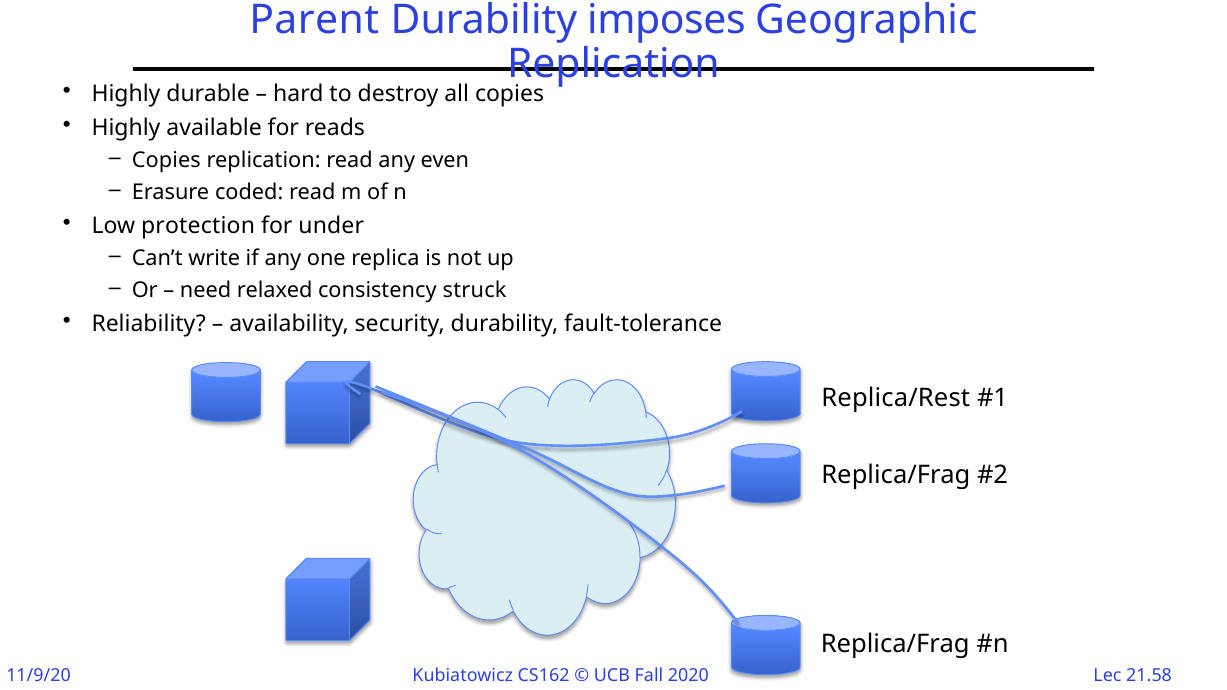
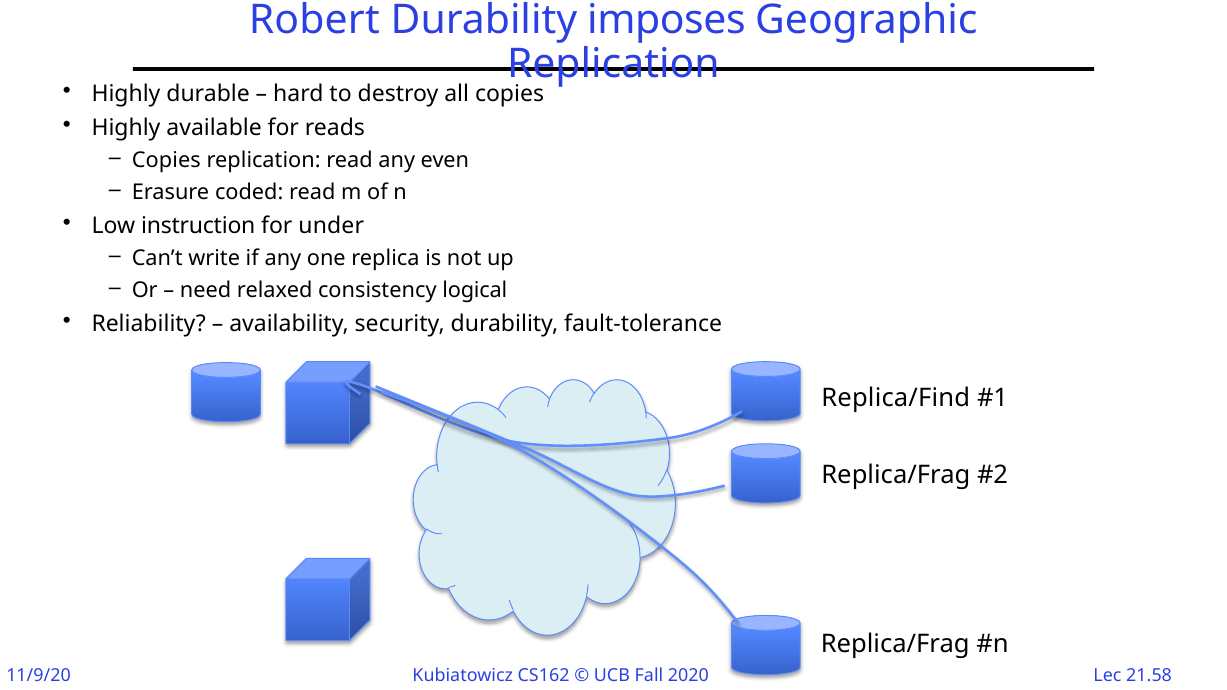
Parent: Parent -> Robert (314, 20)
protection: protection -> instruction (198, 226)
struck: struck -> logical (475, 291)
Replica/Rest: Replica/Rest -> Replica/Find (896, 399)
